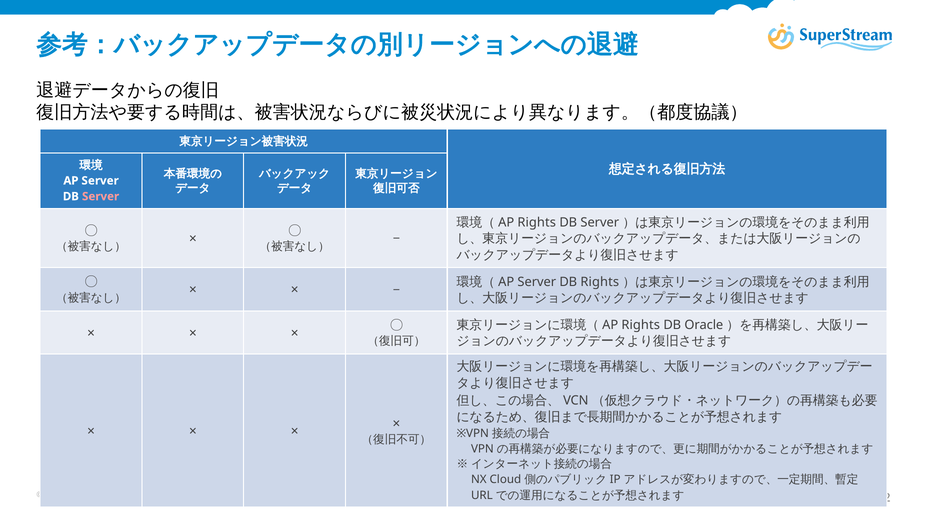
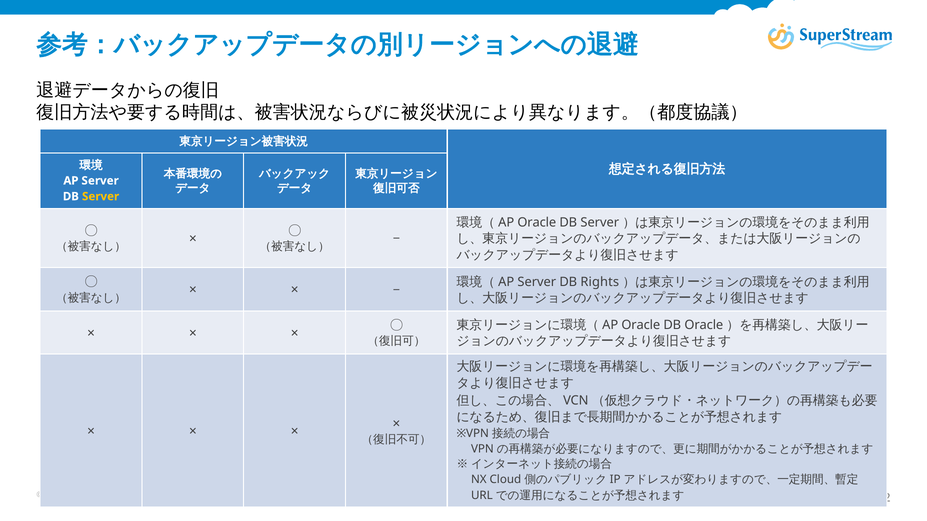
Server colour: pink -> yellow (101, 197)
Rights: Rights -> Oracle (537, 223)
Rights: Rights -> Oracle (641, 325)
